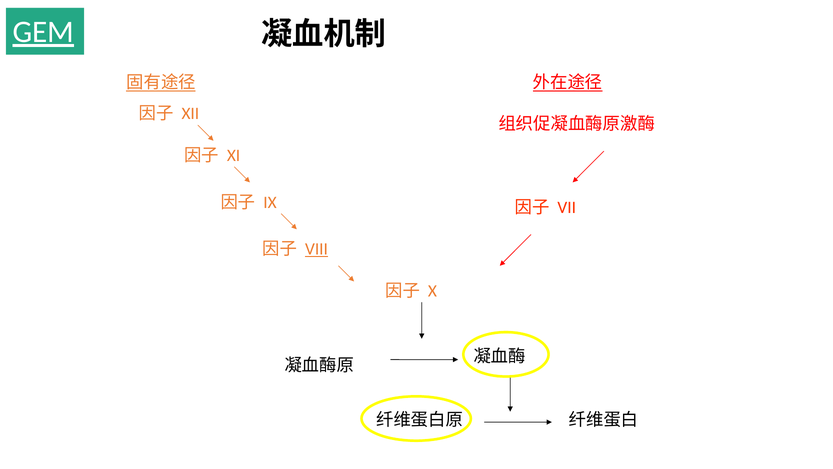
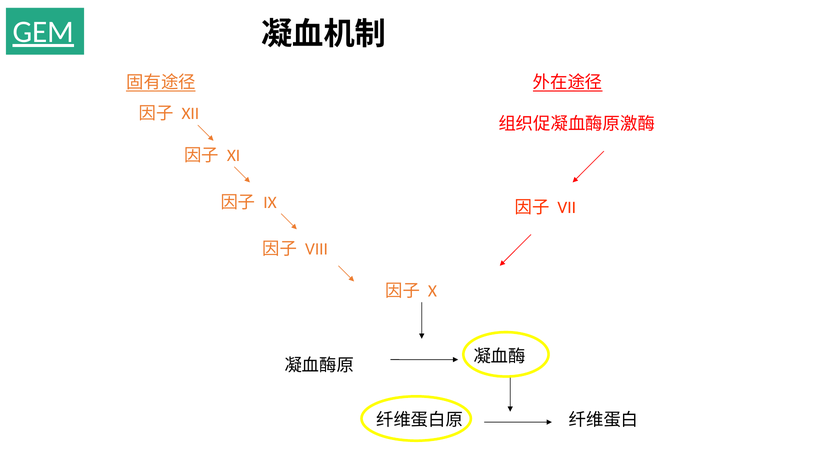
VIII underline: present -> none (316, 249)
